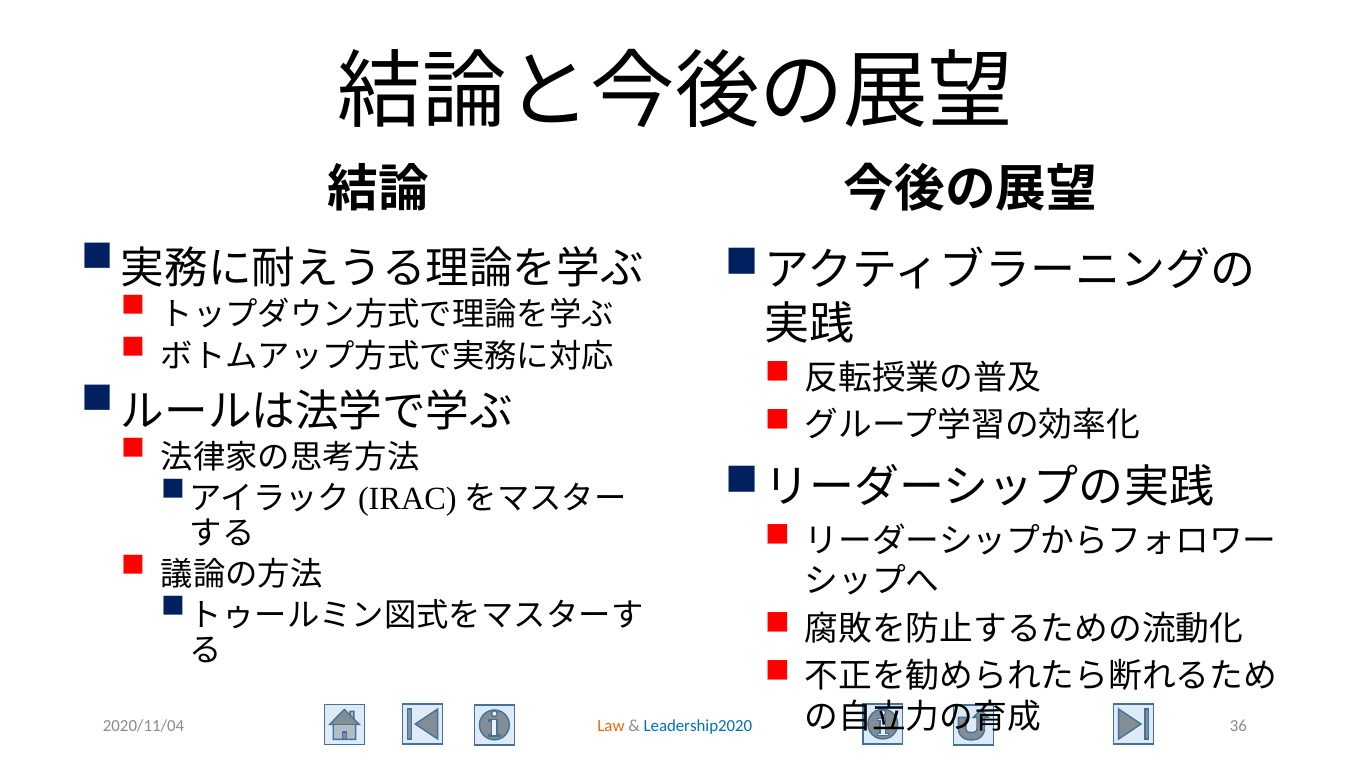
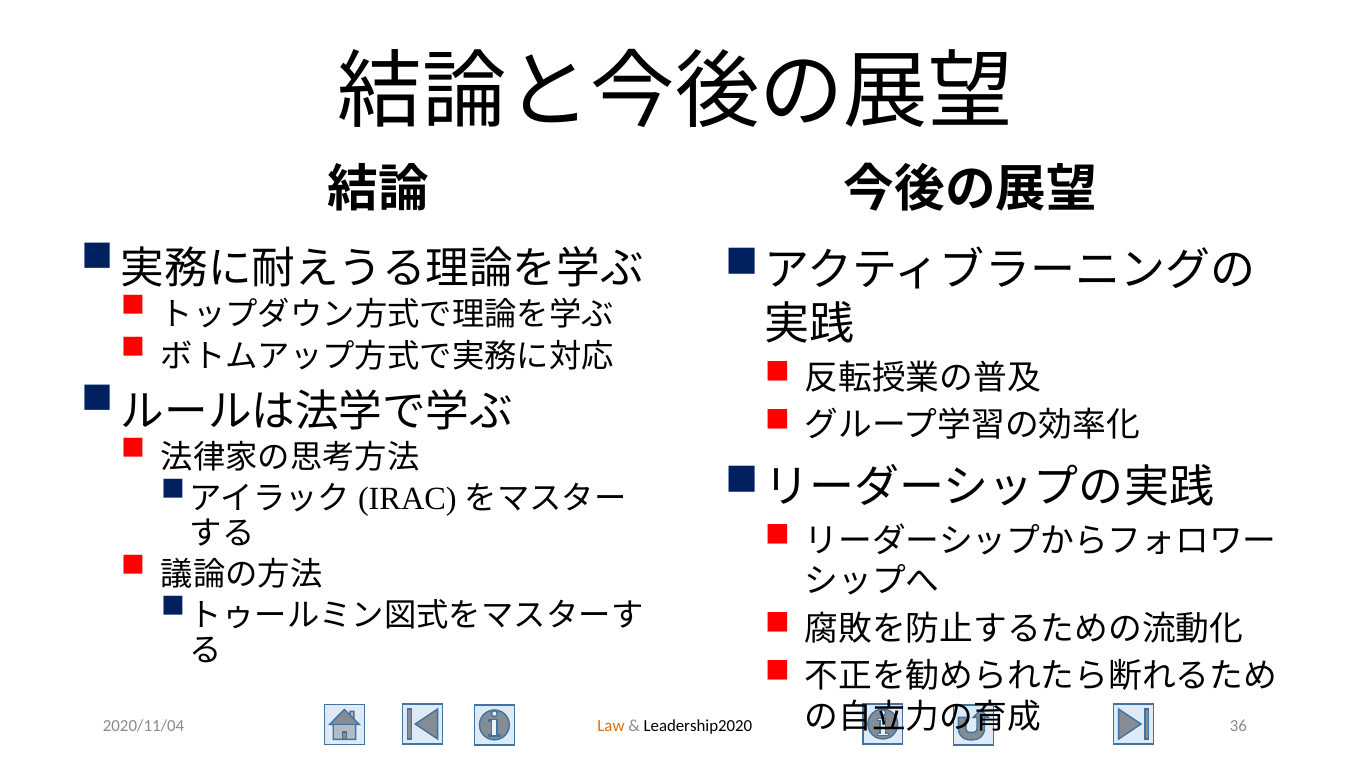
Leadership2020 colour: blue -> black (698, 725)
